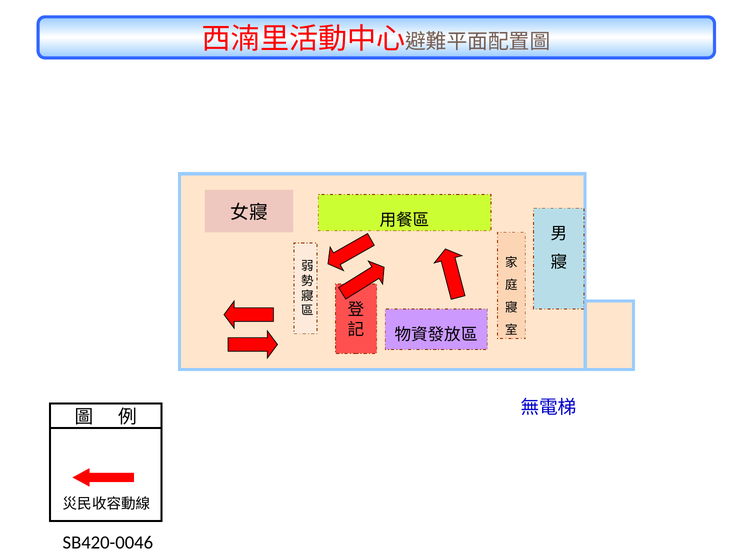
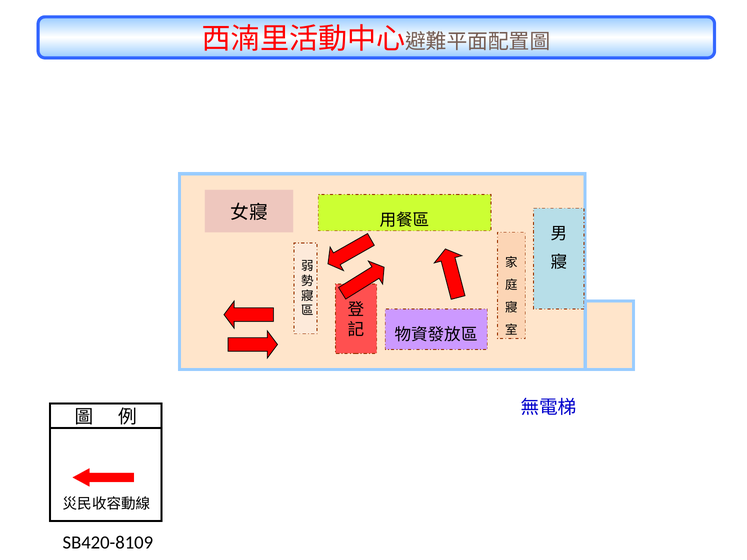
SB420-0046: SB420-0046 -> SB420-8109 (108, 543)
